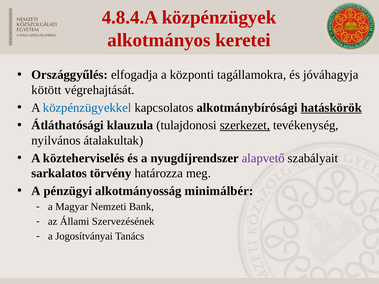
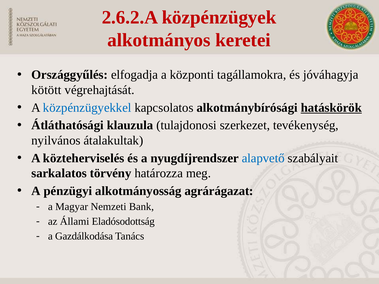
4.8.4.A: 4.8.4.A -> 2.6.2.A (130, 17)
szerkezet underline: present -> none (245, 125)
alapvető colour: purple -> blue (263, 158)
minimálbér: minimálbér -> agrárágazat (219, 191)
Szervezésének: Szervezésének -> Eladósodottság (123, 222)
Jogosítványai: Jogosítványai -> Gazdálkodása (84, 236)
